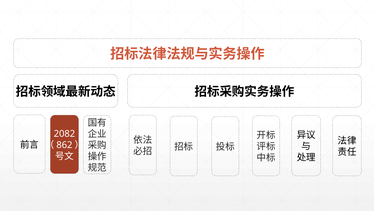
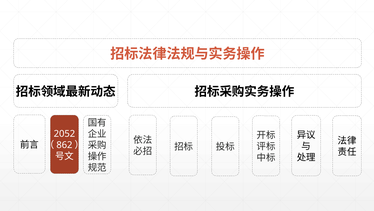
2082: 2082 -> 2052 (64, 133)
